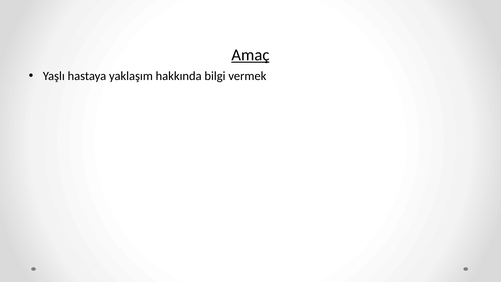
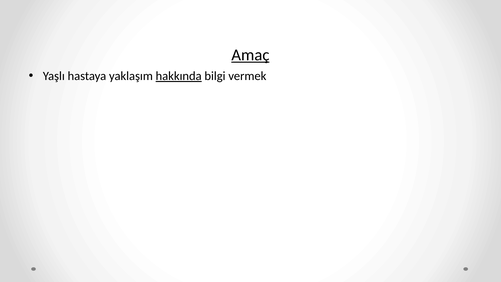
hakkında underline: none -> present (179, 76)
